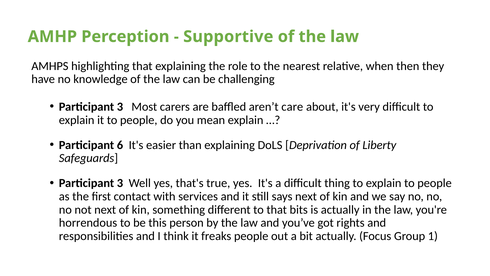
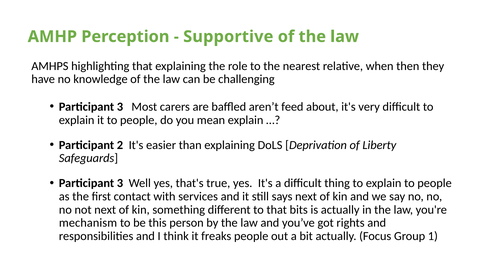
care: care -> feed (292, 107)
6: 6 -> 2 (120, 145)
horrendous: horrendous -> mechanism (88, 223)
